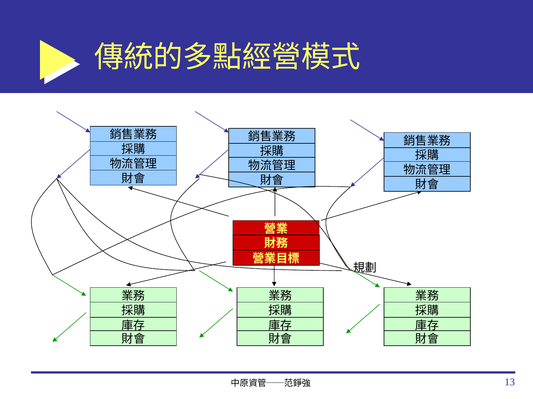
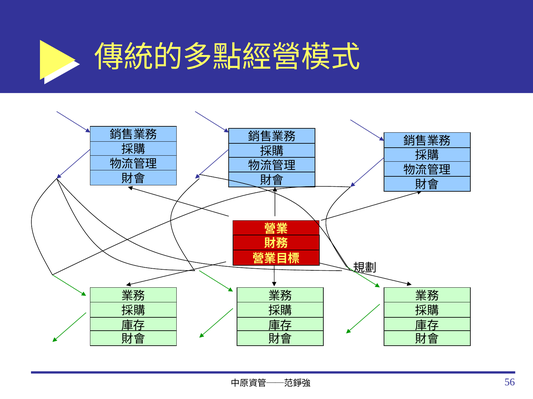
13: 13 -> 56 (510, 383)
